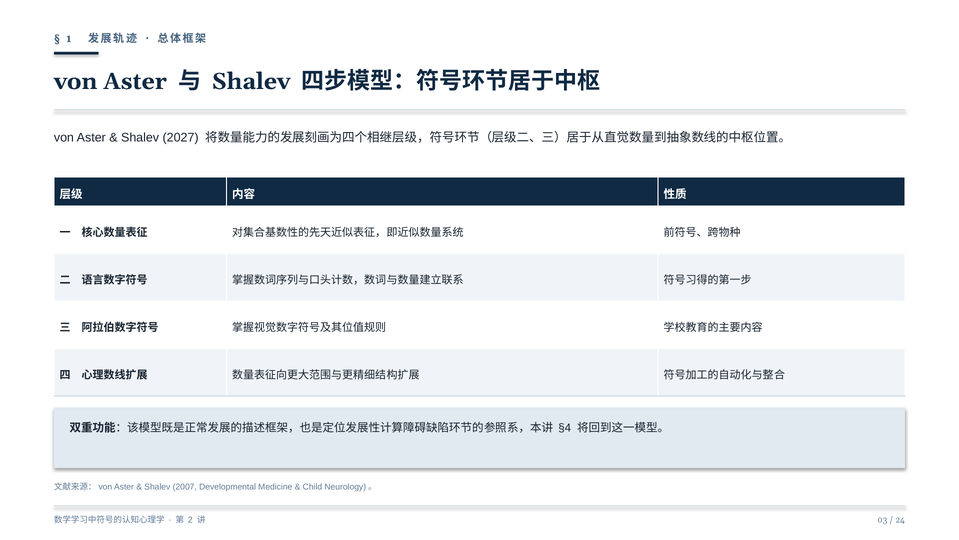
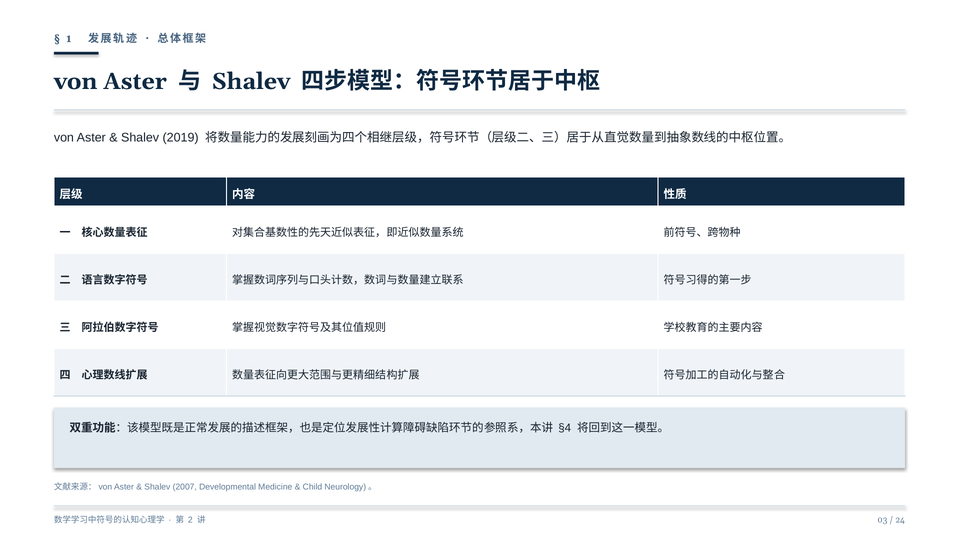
2027: 2027 -> 2019 (181, 138)
